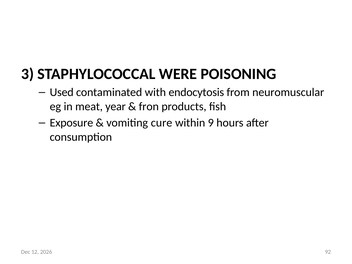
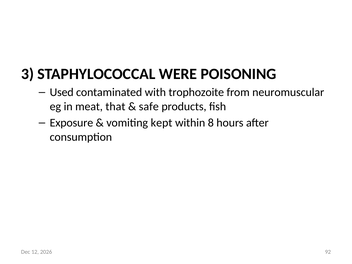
endocytosis: endocytosis -> trophozoite (196, 92)
year: year -> that (115, 106)
fron: fron -> safe (149, 106)
cure: cure -> kept (162, 123)
9: 9 -> 8 (211, 123)
